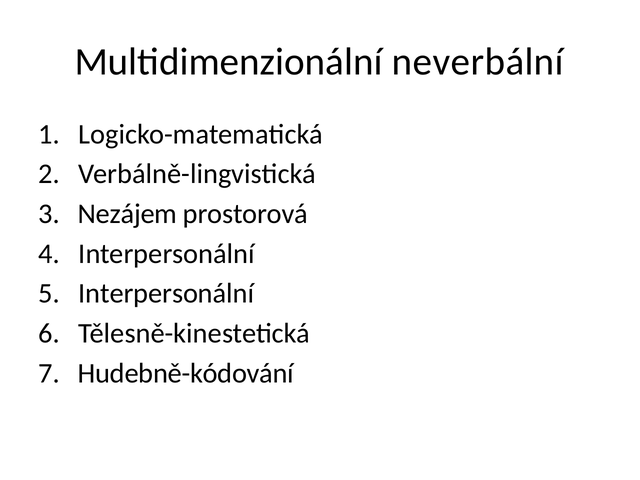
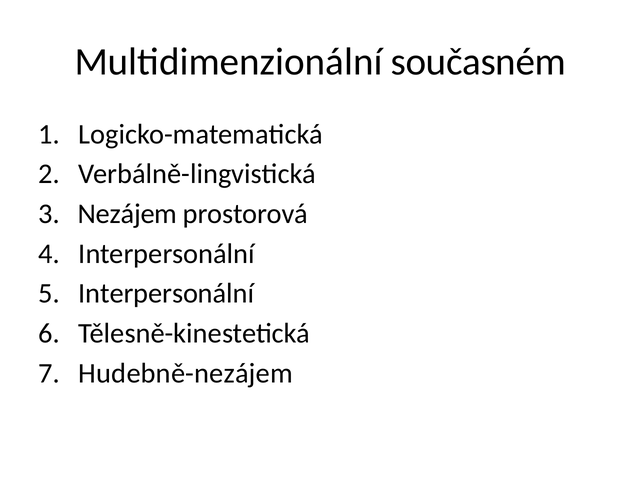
neverbální: neverbální -> současném (478, 62)
Hudebně-kódování: Hudebně-kódování -> Hudebně-nezájem (186, 373)
